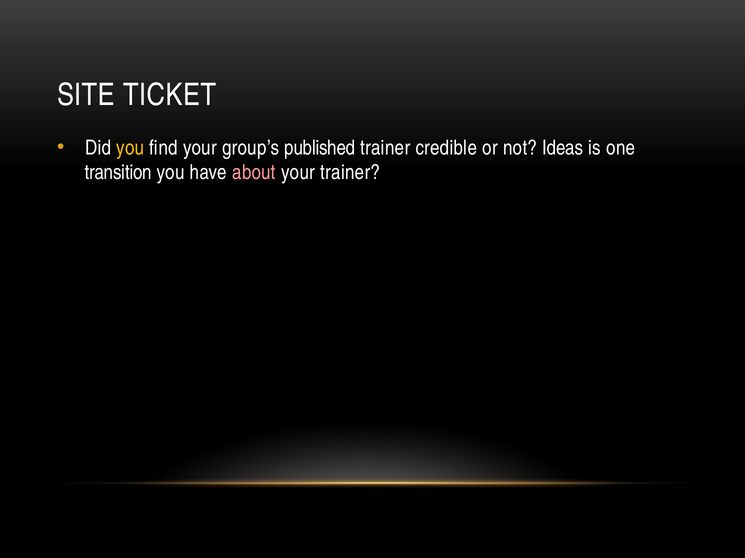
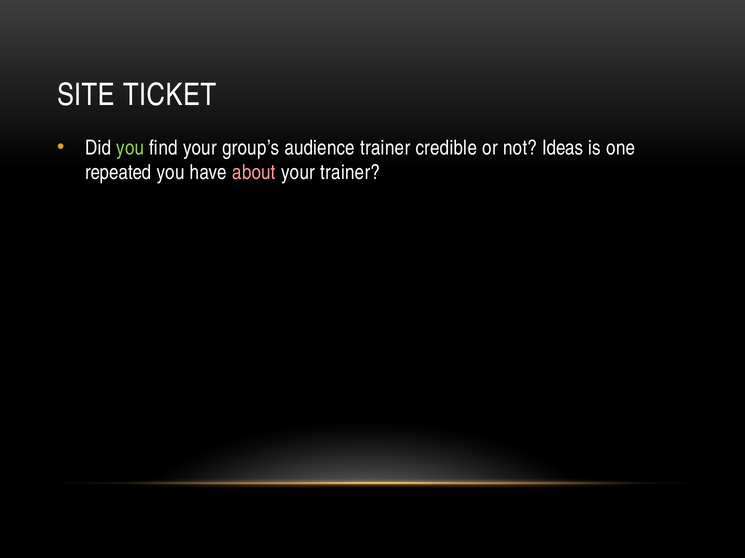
you colour: yellow -> light green (130, 148)
published: published -> audience (320, 148)
transition: transition -> repeated (118, 173)
